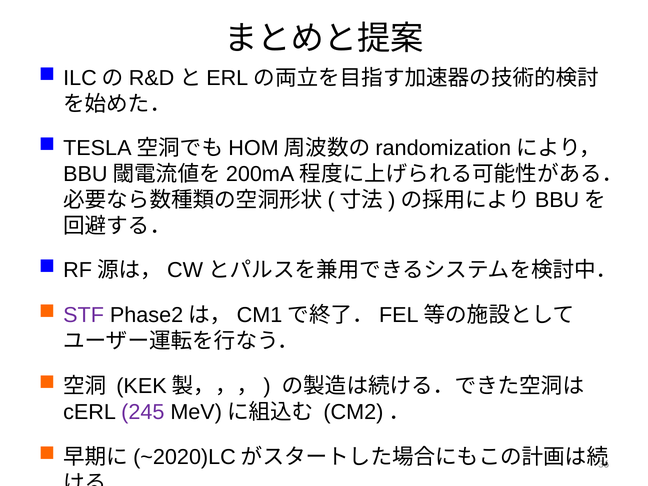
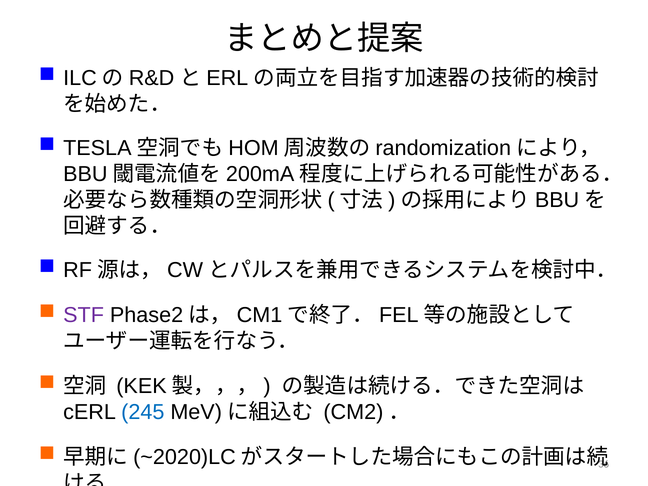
245 colour: purple -> blue (143, 412)
